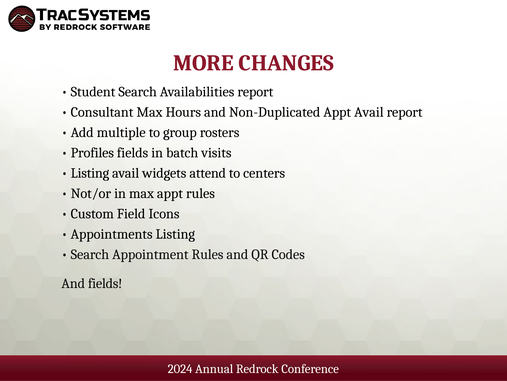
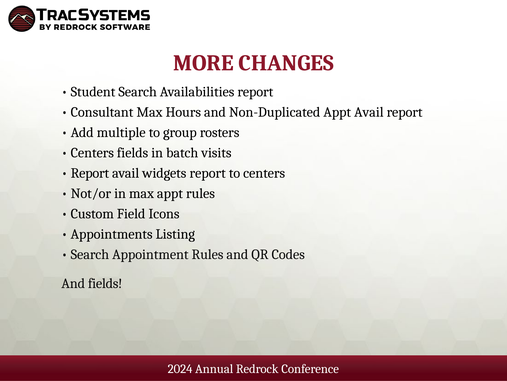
Profiles: Profiles -> Centers (92, 153)
Listing: Listing -> Report (90, 173)
widgets attend: attend -> report (208, 173)
